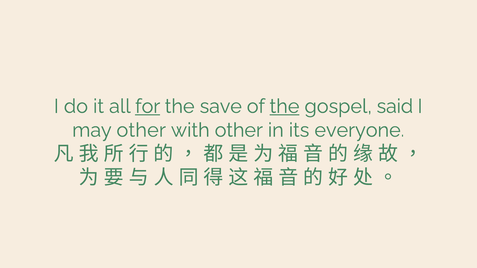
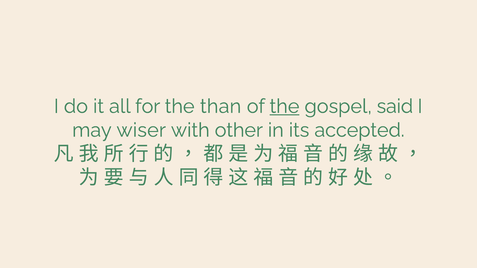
for underline: present -> none (148, 106)
save: save -> than (221, 106)
may other: other -> wiser (141, 130)
everyone: everyone -> accepted (359, 130)
